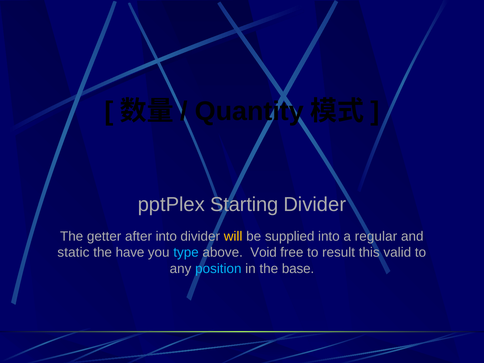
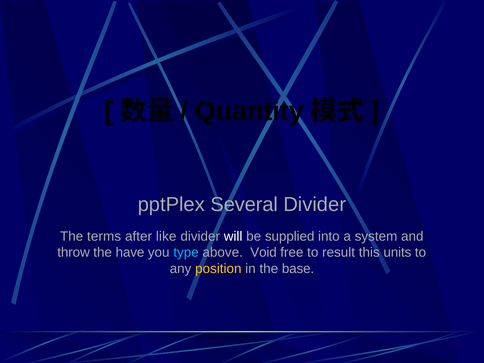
Starting: Starting -> Several (244, 205)
getter: getter -> terms (104, 236)
after into: into -> like (166, 236)
will colour: yellow -> white (233, 236)
regular: regular -> system (376, 236)
static: static -> throw (74, 253)
valid: valid -> units (397, 253)
position colour: light blue -> yellow (218, 269)
